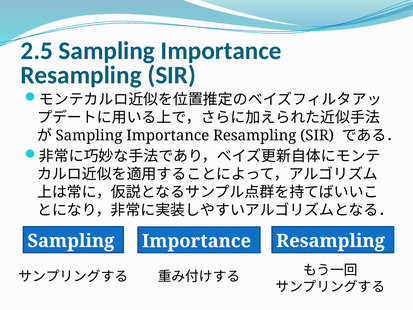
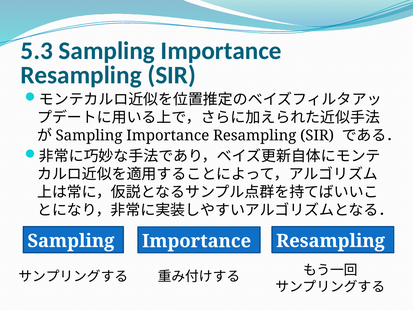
2.5: 2.5 -> 5.3 (37, 51)
